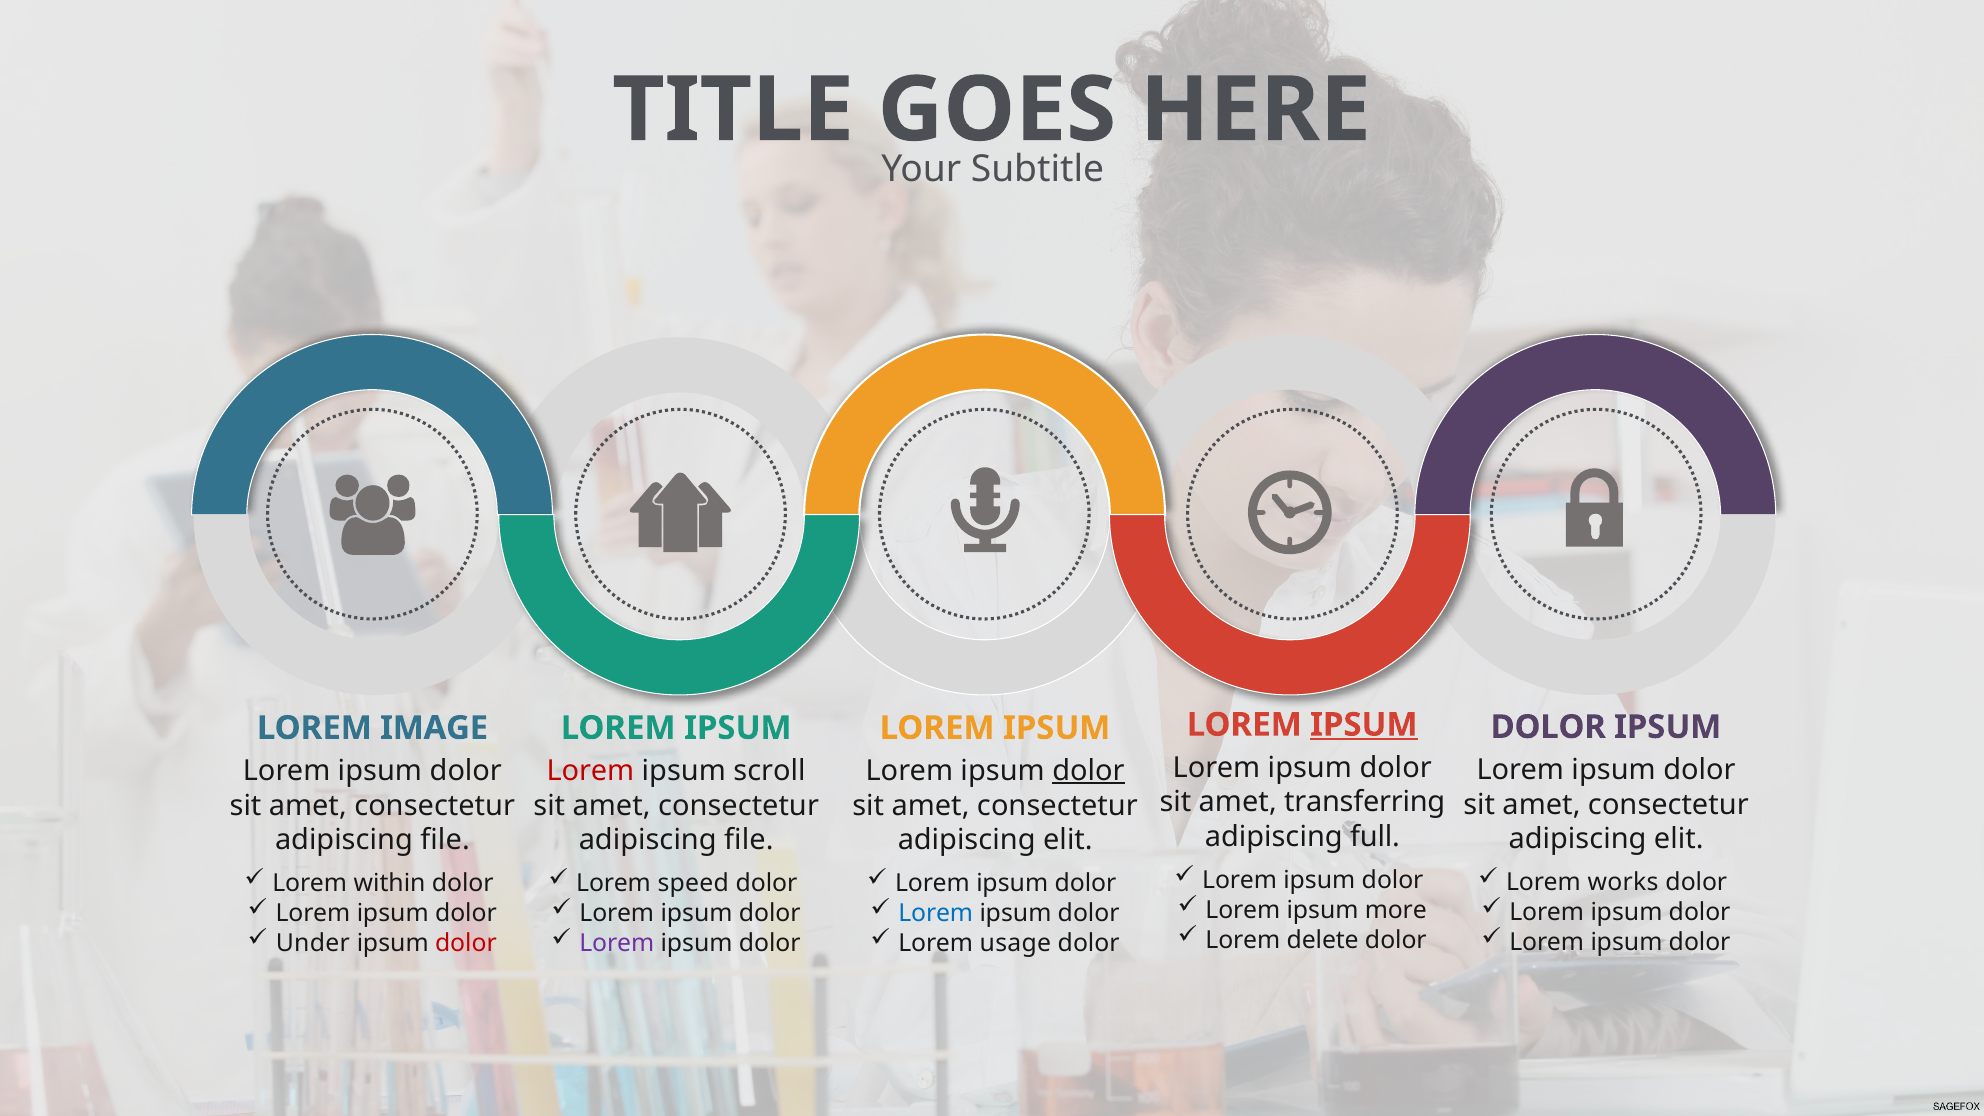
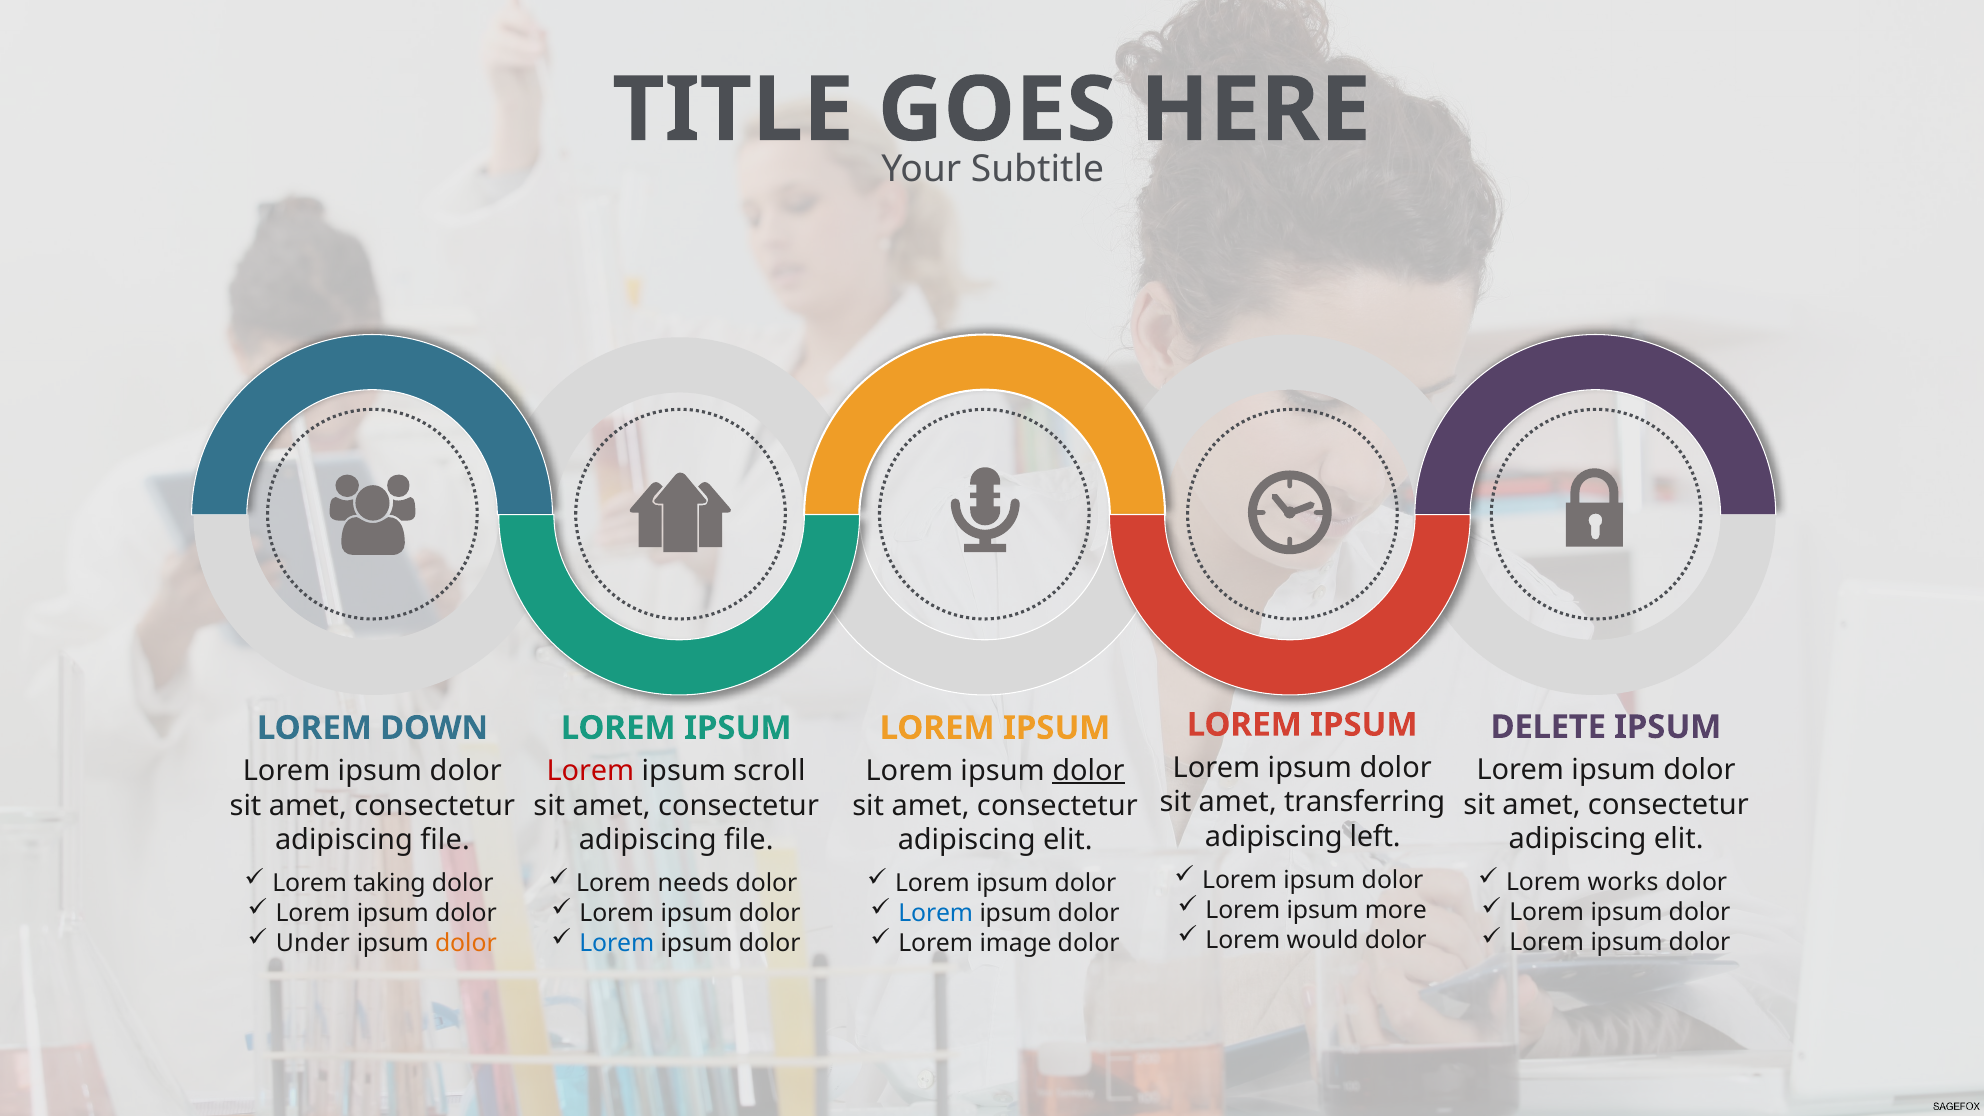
IPSUM underline: present -> none (1364, 725)
DOLOR: DOLOR -> DELETE (1548, 727)
IMAGE: IMAGE -> DOWN (434, 728)
full: full -> left (1375, 837)
within: within -> taking (390, 884)
speed: speed -> needs (693, 884)
delete: delete -> would (1323, 940)
dolor colour: red -> orange (466, 943)
Lorem colour: purple -> blue (617, 943)
usage: usage -> image (1016, 943)
